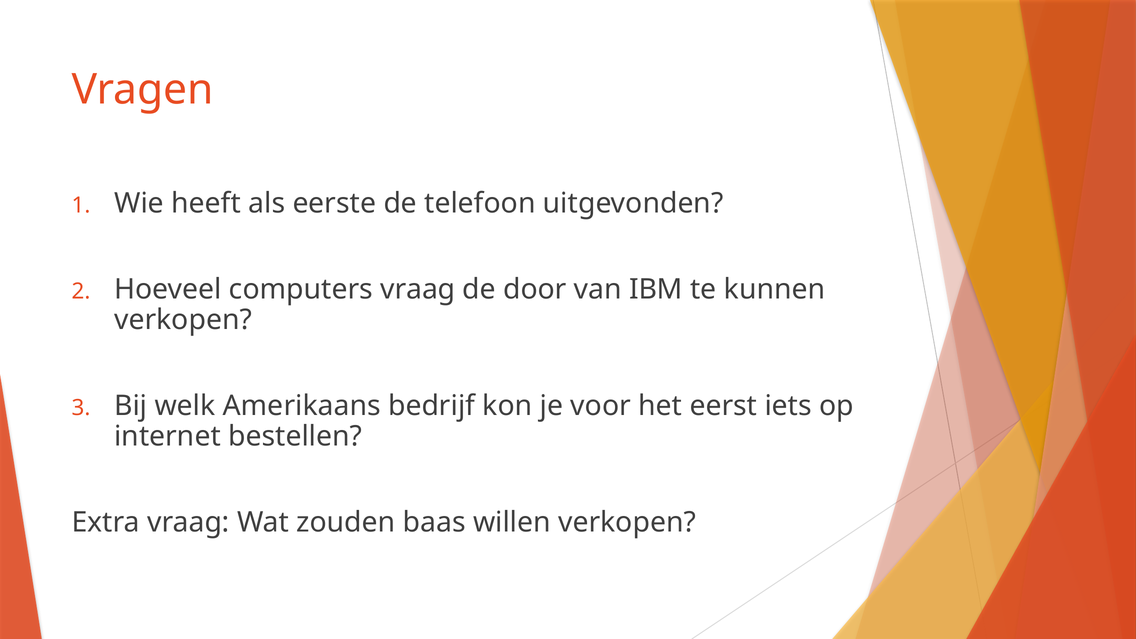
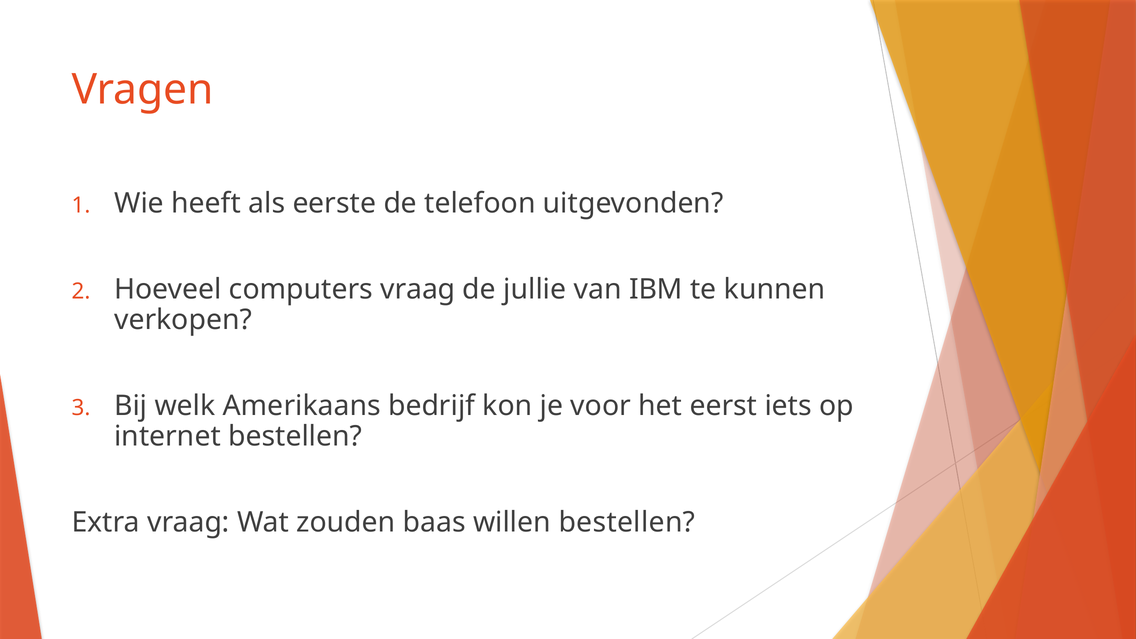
door: door -> jullie (535, 289)
willen verkopen: verkopen -> bestellen (627, 522)
